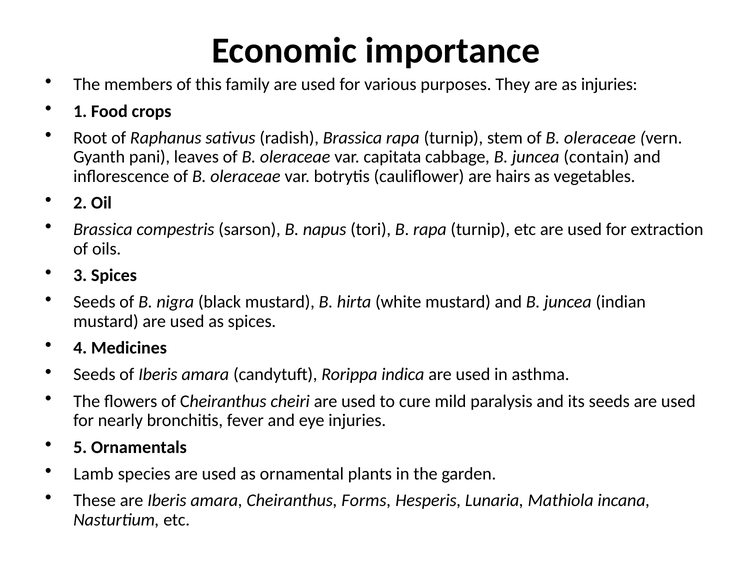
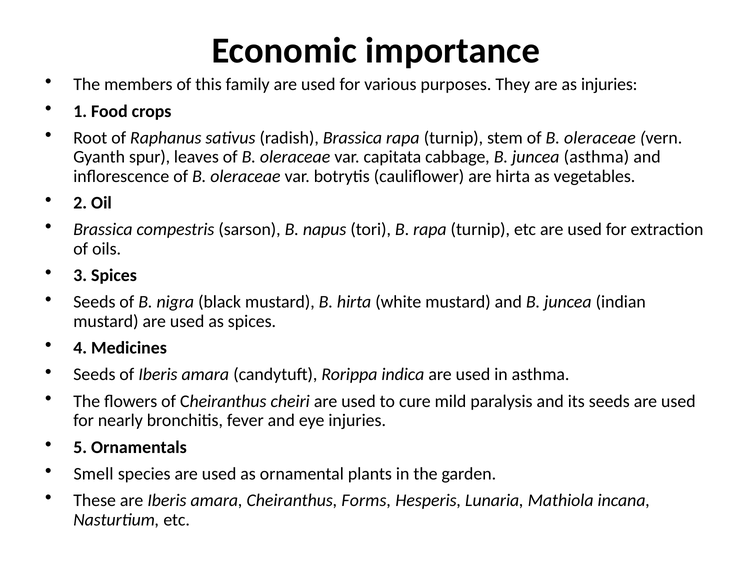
pani: pani -> spur (150, 157)
juncea contain: contain -> asthma (596, 157)
are hairs: hairs -> hirta (513, 176)
Lamb: Lamb -> Smell (94, 474)
